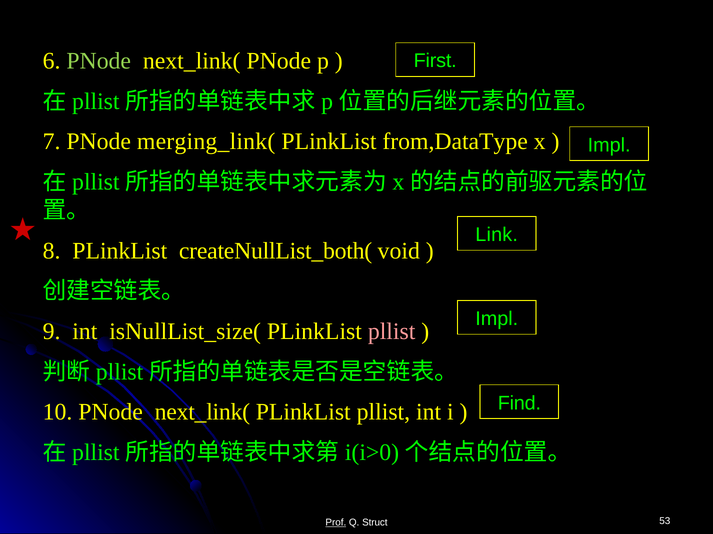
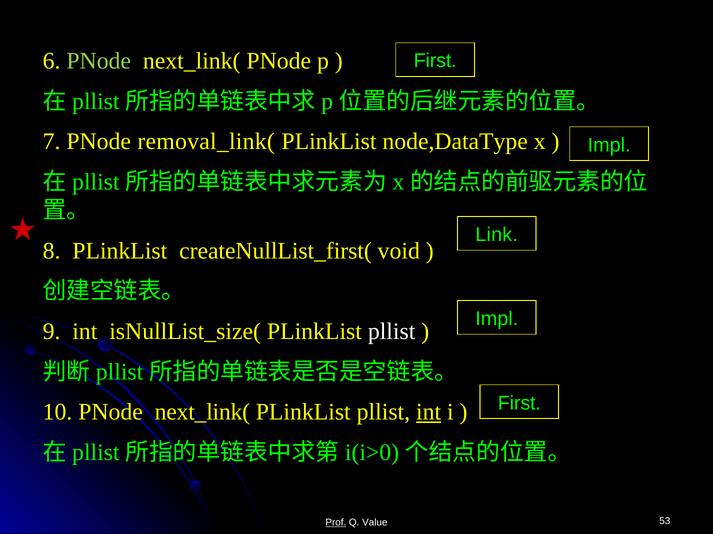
merging_link(: merging_link( -> removal_link( (206, 142)
from,DataType: from,DataType -> node,DataType (455, 142)
createNullList_both(: createNullList_both( -> createNullList_first( (276, 251)
pllist colour: pink -> white (392, 332)
Find: Find -> First (519, 404)
int underline: none -> present (429, 413)
Struct: Struct -> Value (375, 523)
